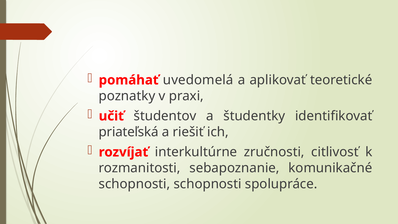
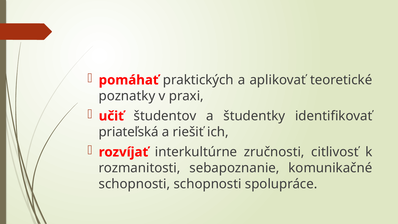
uvedomelá: uvedomelá -> praktických (198, 80)
